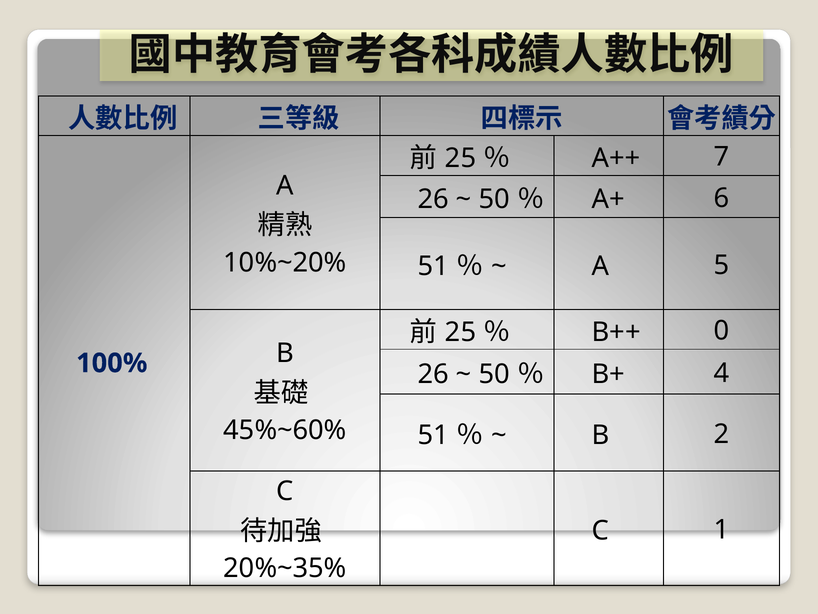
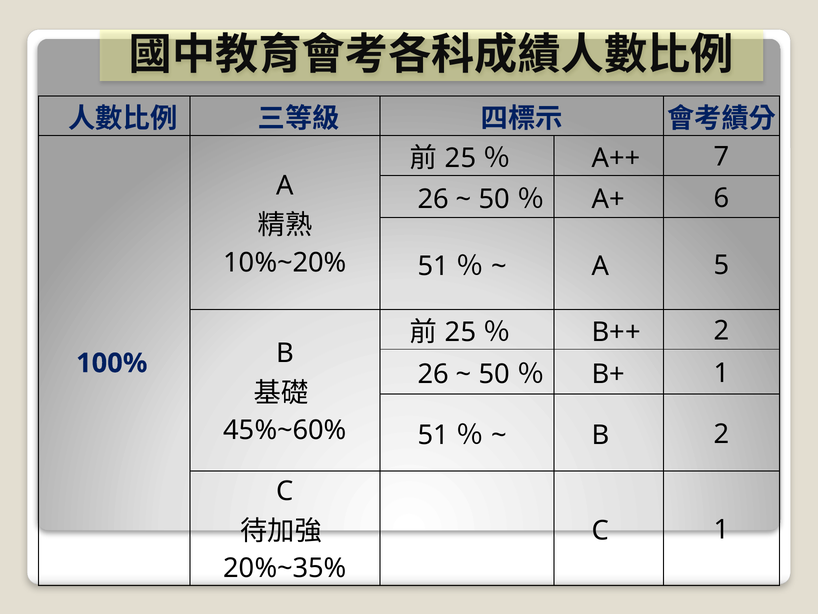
B++ 0: 0 -> 2 (722, 331)
B+ 4: 4 -> 1 (722, 373)
